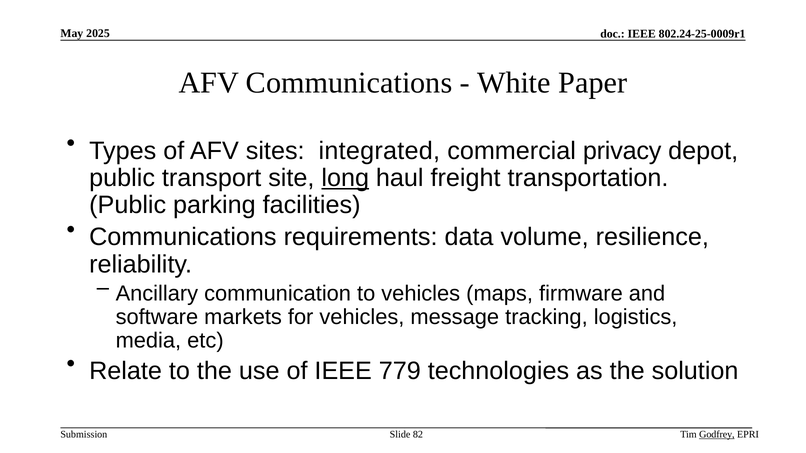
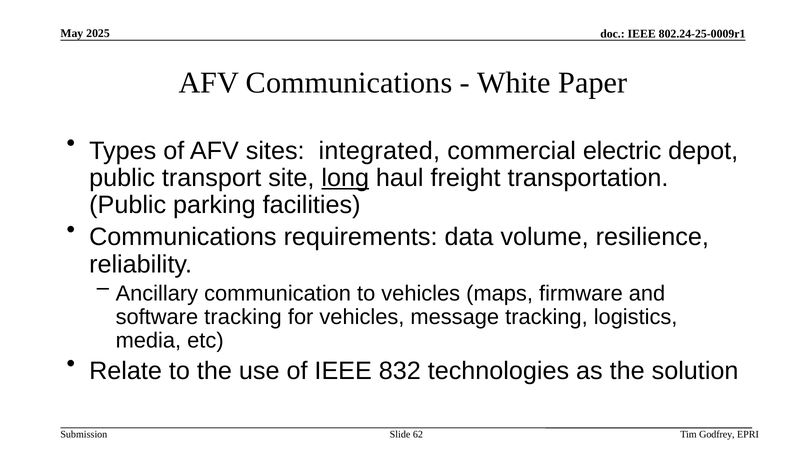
privacy: privacy -> electric (622, 151)
software markets: markets -> tracking (243, 317)
779: 779 -> 832 (400, 371)
82: 82 -> 62 (418, 435)
Godfrey underline: present -> none (717, 435)
